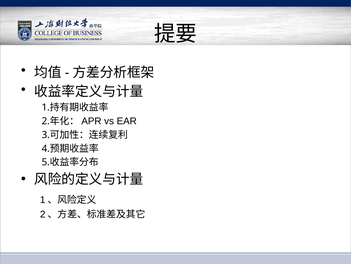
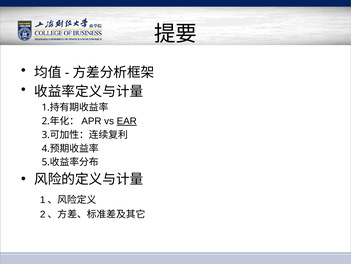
EAR underline: none -> present (127, 121)
